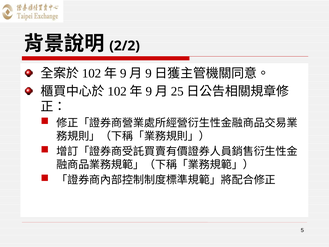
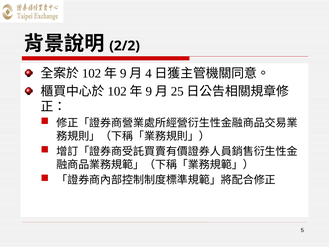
9: 9 -> 4 (148, 73)
